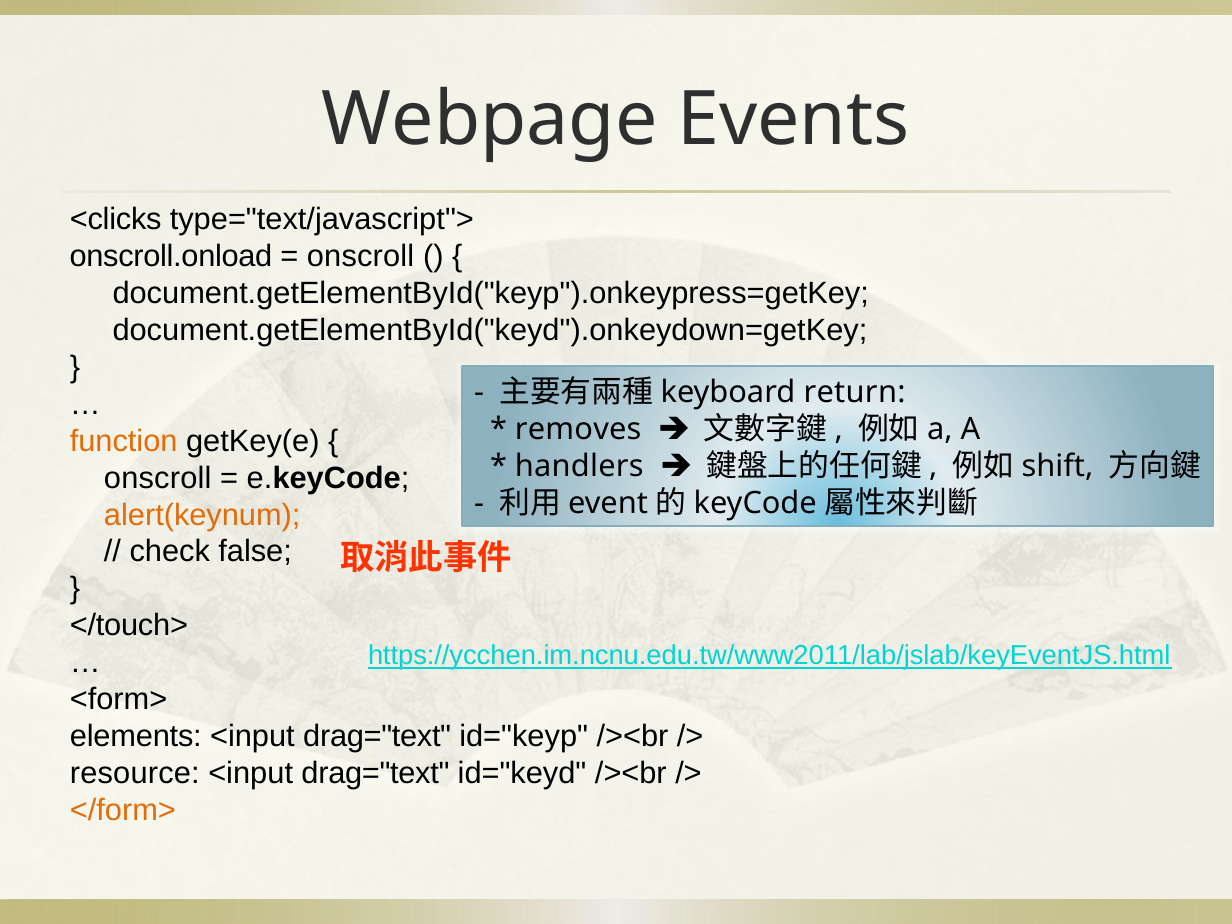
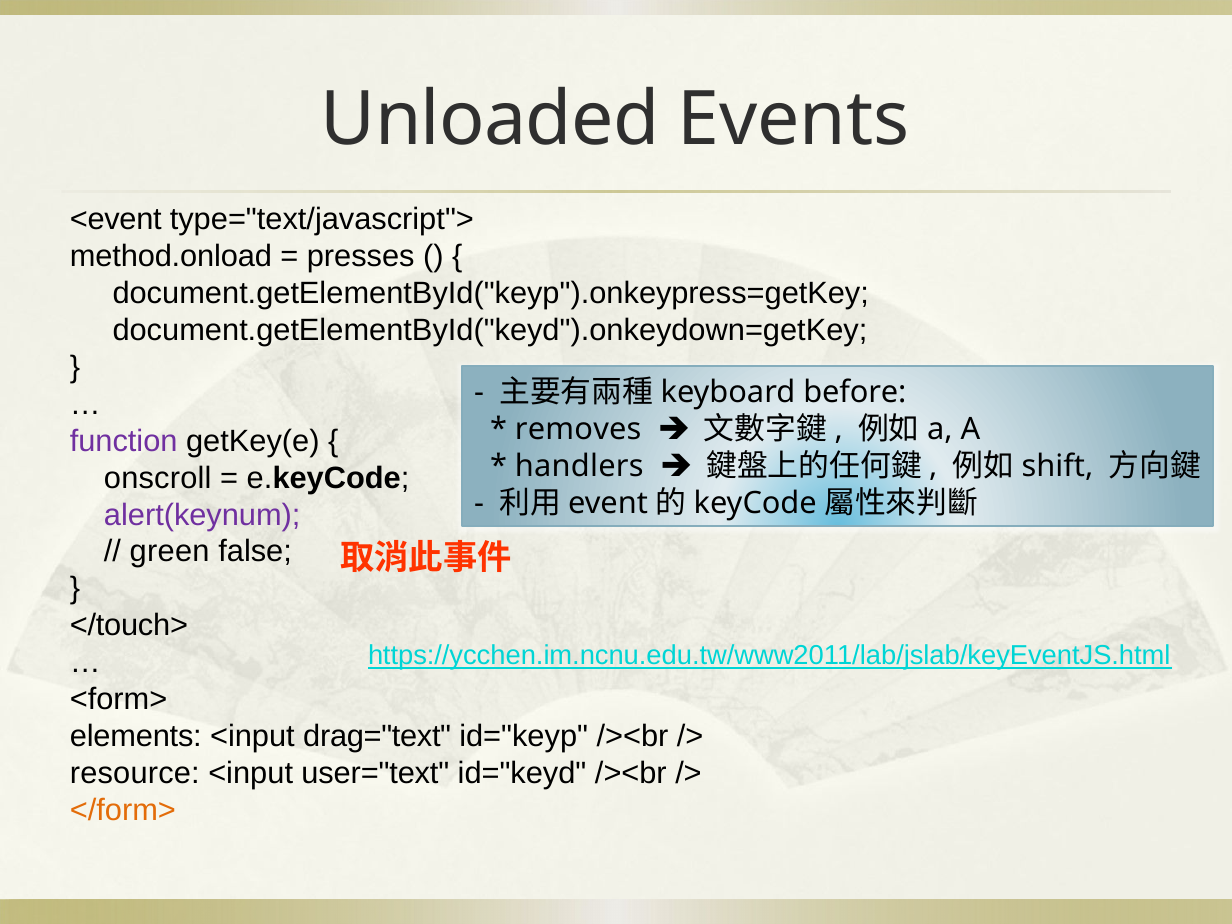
Webpage: Webpage -> Unloaded (490, 119)
<clicks: <clicks -> <event (116, 219)
onscroll.onload: onscroll.onload -> method.onload (171, 256)
onscroll: onscroll -> presses (361, 256)
return: return -> before (855, 393)
function colour: orange -> purple (124, 441)
alert(keynum colour: orange -> purple (202, 515)
check: check -> green (170, 552)
drag="text: drag="text -> user="text (375, 774)
